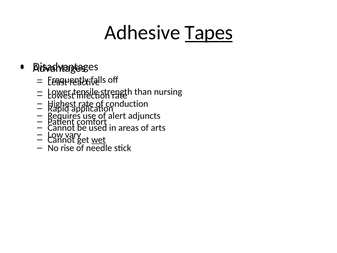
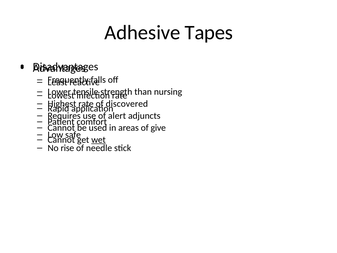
Tapes underline: present -> none (209, 33)
conduction: conduction -> discovered (127, 104)
arts: arts -> give (158, 128)
vary: vary -> safe (73, 135)
